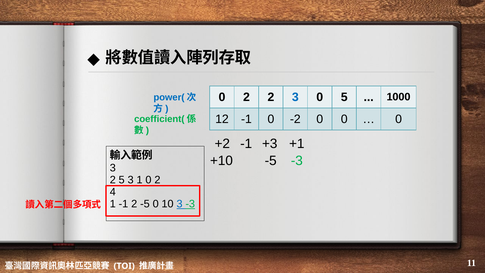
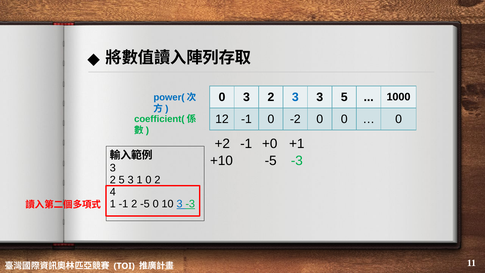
2: 2 -> 3 (246, 97)
3 0: 0 -> 3 (320, 97)
+3: +3 -> +0 (270, 144)
